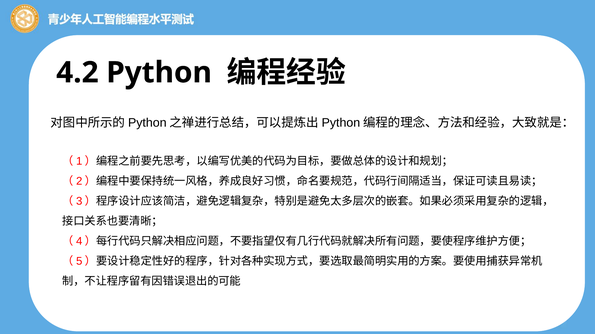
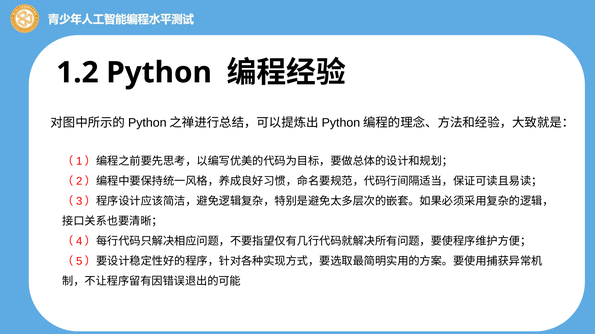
4.2: 4.2 -> 1.2 (77, 73)
